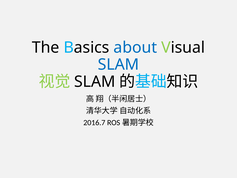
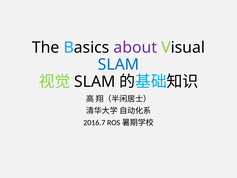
about colour: blue -> purple (135, 47)
